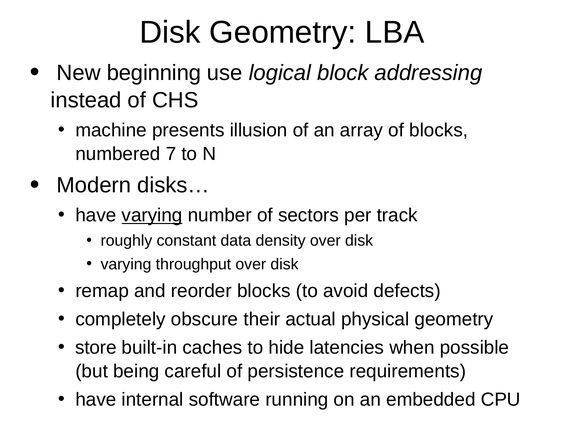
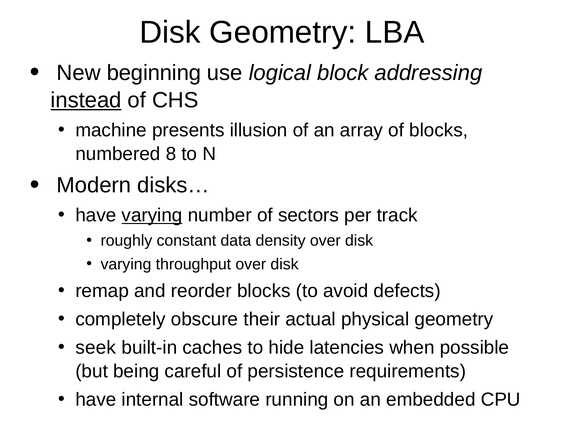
instead underline: none -> present (86, 100)
7: 7 -> 8 (171, 154)
store: store -> seek (96, 347)
